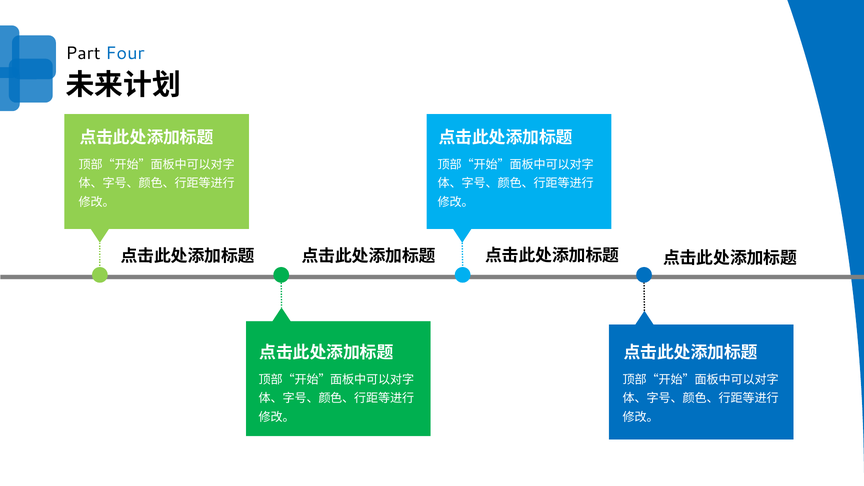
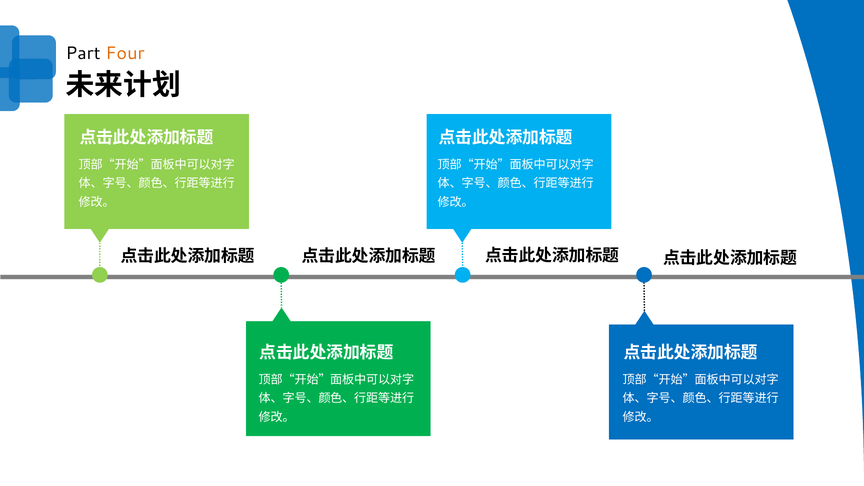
Four colour: blue -> orange (125, 53)
